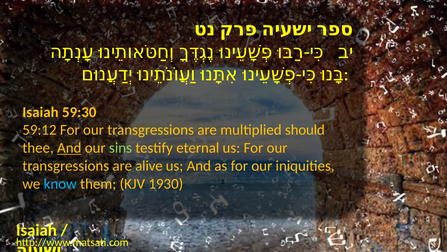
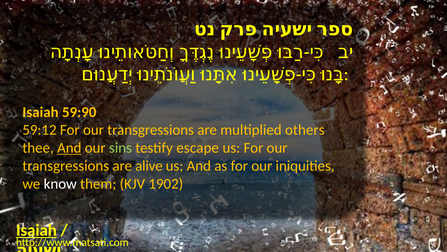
59:30: 59:30 -> 59:90 (79, 112)
should: should -> others (305, 130)
eternal: eternal -> escape (198, 148)
know colour: light blue -> white (60, 183)
1930: 1930 -> 1902 (166, 183)
Isaiah underline: none -> present (36, 230)
